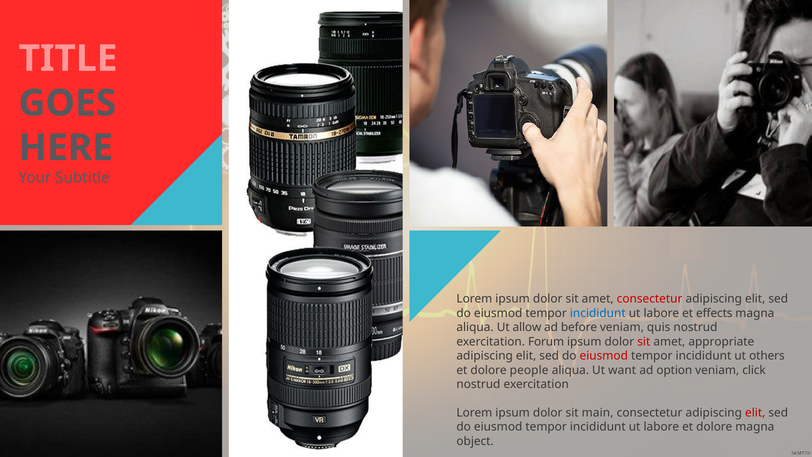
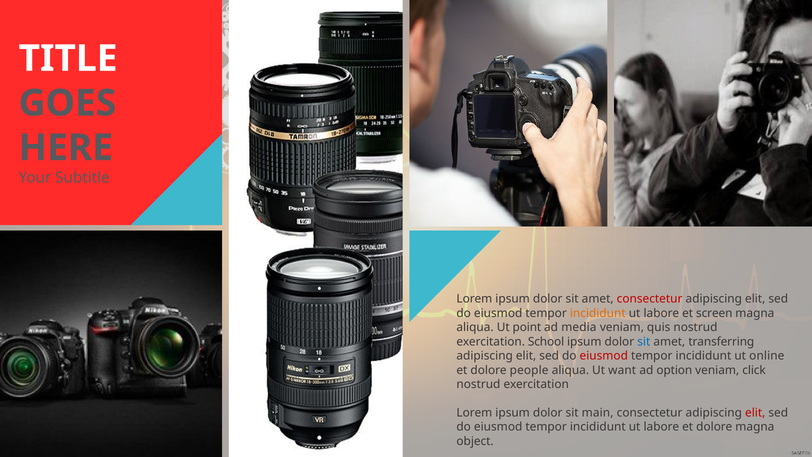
TITLE colour: pink -> white (68, 59)
incididunt colour: blue -> orange (598, 313)
effects: effects -> screen (714, 313)
allow: allow -> point (527, 327)
before: before -> media (579, 327)
Forum: Forum -> School (546, 342)
sit colour: red -> blue (644, 342)
appropriate: appropriate -> transferring (721, 342)
others: others -> online (767, 356)
